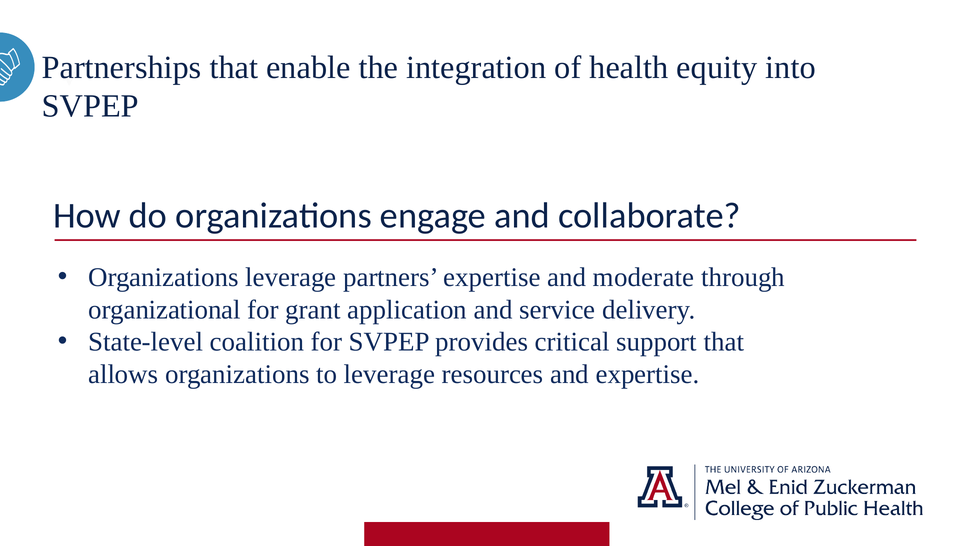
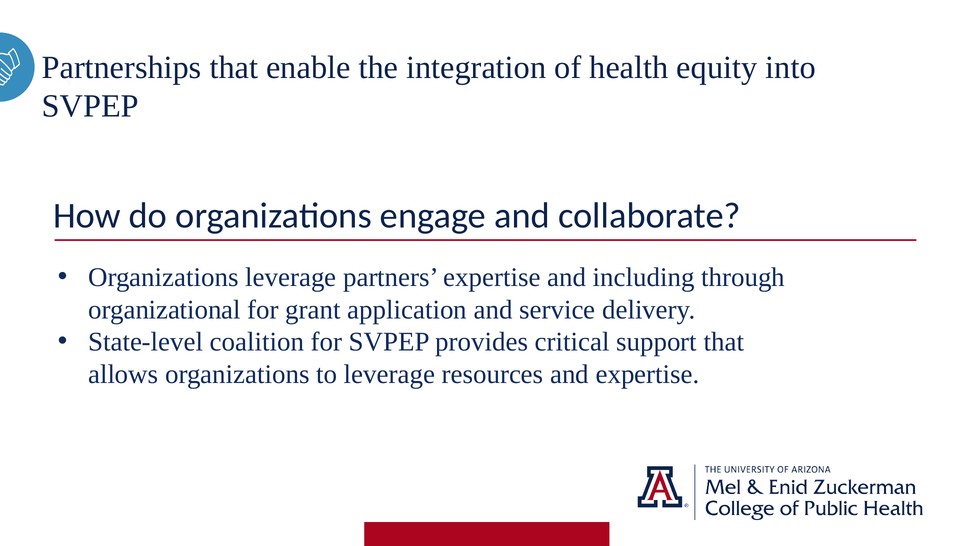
moderate: moderate -> including (644, 277)
